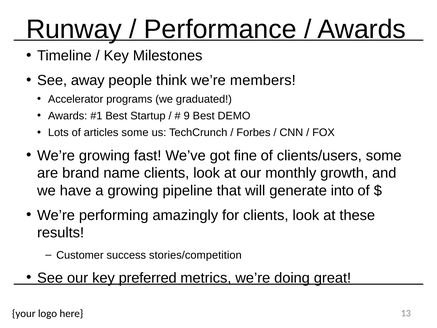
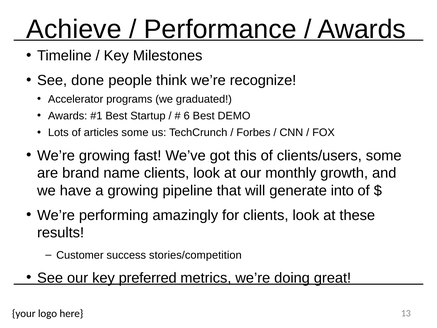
Runway: Runway -> Achieve (74, 29)
away: away -> done (88, 80)
members: members -> recognize (263, 80)
9: 9 -> 6 (187, 116)
fine: fine -> this (245, 155)
